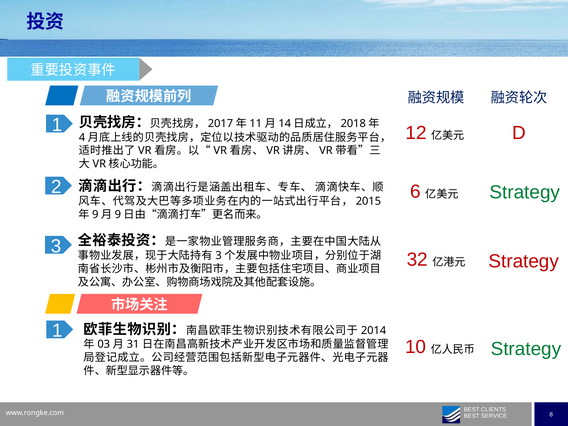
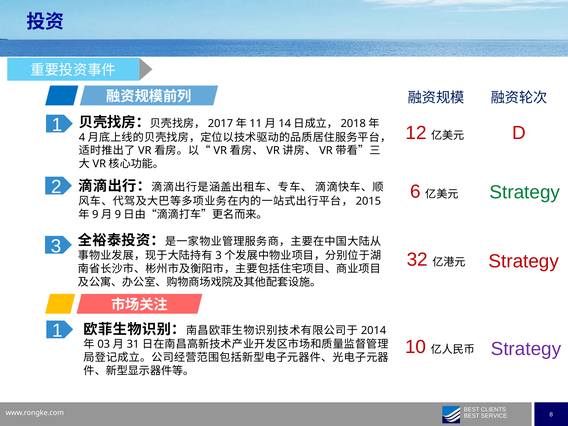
Strategy colour: green -> purple (526, 349)
